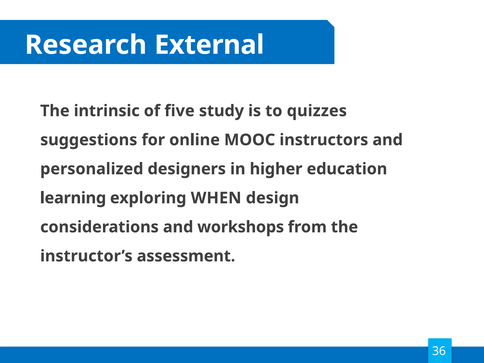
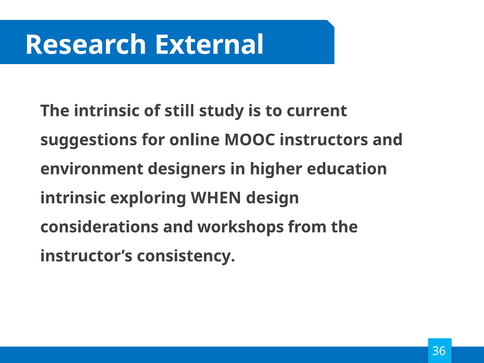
five: five -> still (179, 111)
quizzes: quizzes -> current (317, 111)
personalized: personalized -> environment (92, 169)
learning: learning -> intrinsic (73, 198)
assessment: assessment -> consistency (186, 256)
